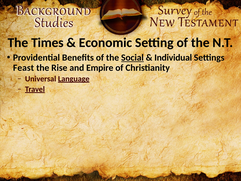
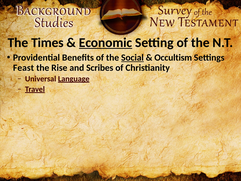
Economic underline: none -> present (106, 43)
Individual: Individual -> Occultism (173, 58)
Empire: Empire -> Scribes (100, 68)
